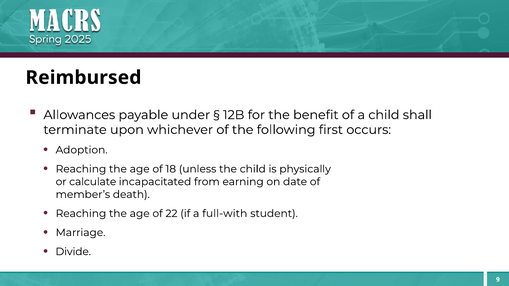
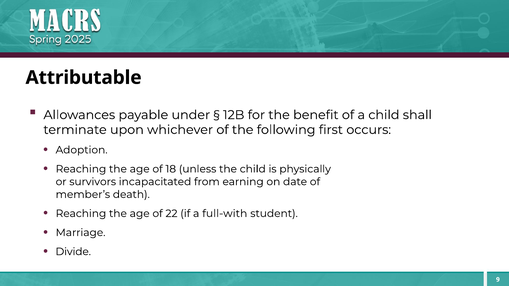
Reimbursed: Reimbursed -> Attributable (84, 78)
calculate: calculate -> survivors (93, 182)
